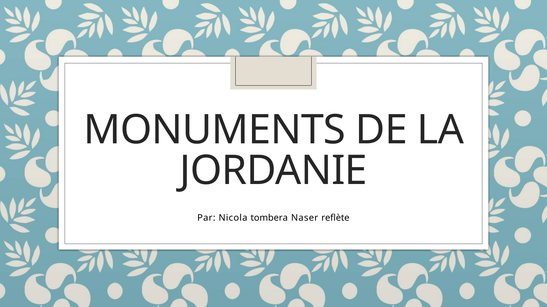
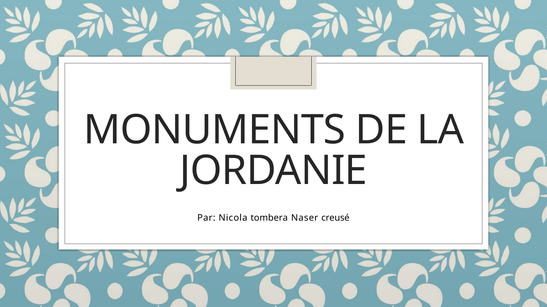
reflète: reflète -> creusé (335, 218)
